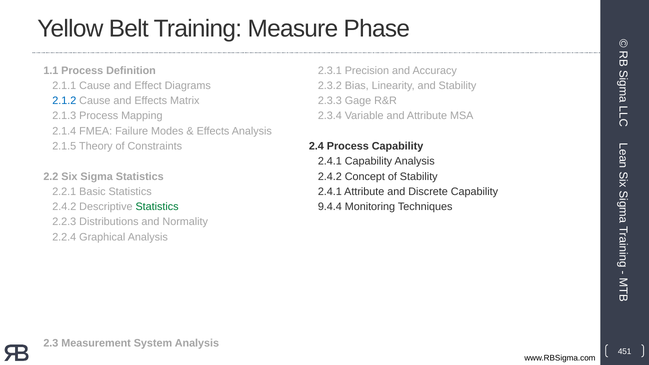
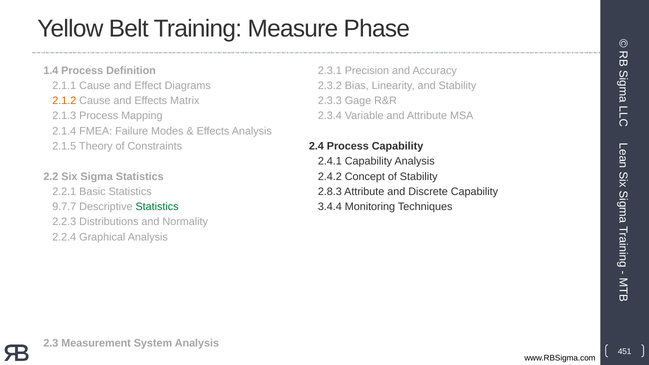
1.1: 1.1 -> 1.4 (51, 71)
2.1.2 colour: blue -> orange (64, 101)
2.4.1: 2.4.1 -> 2.8.3 (330, 192)
2.4.2: 2.4.2 -> 9.7.7 (64, 207)
9.4.4: 9.4.4 -> 3.4.4 (330, 207)
